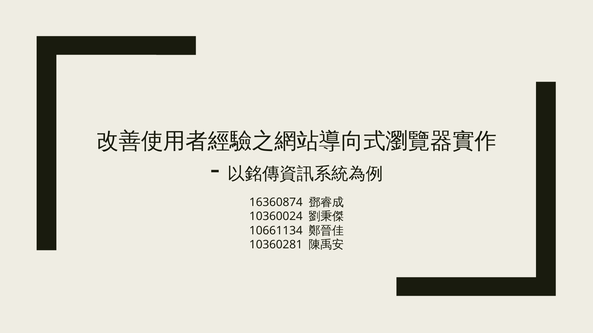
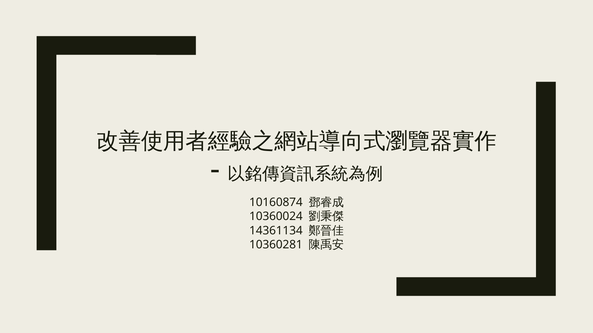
16360874: 16360874 -> 10160874 (276, 203)
10661134: 10661134 -> 14361134 (276, 231)
